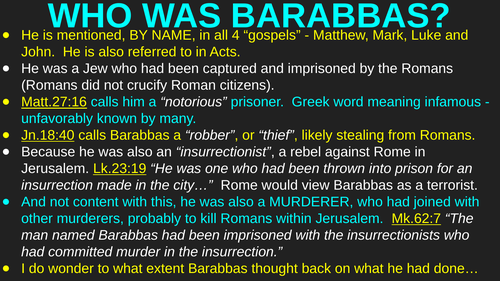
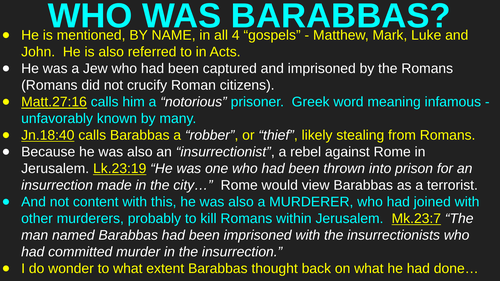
Mk.62:7: Mk.62:7 -> Mk.23:7 (416, 219)
